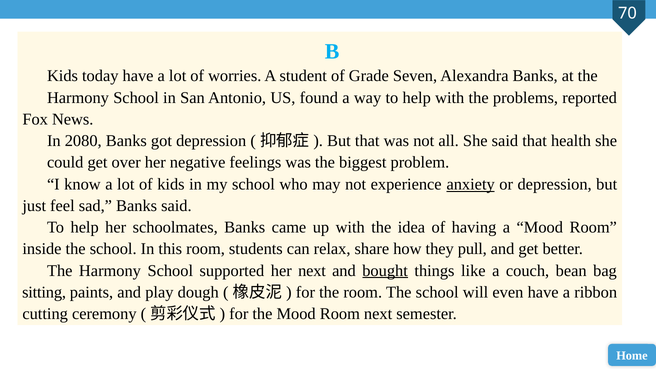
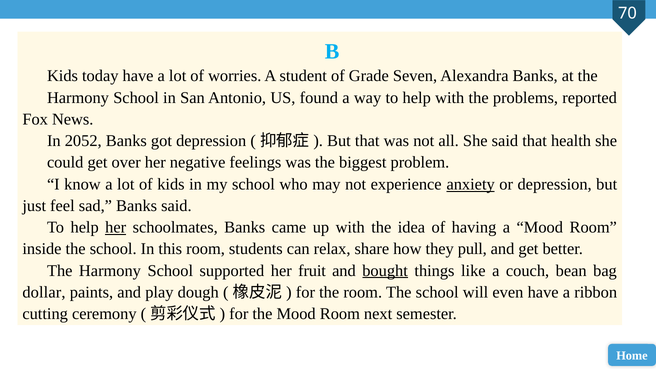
2080: 2080 -> 2052 (83, 141)
her underline: none -> present (116, 227)
her next: next -> fruit (312, 271)
sitting: sitting -> dollar (44, 292)
